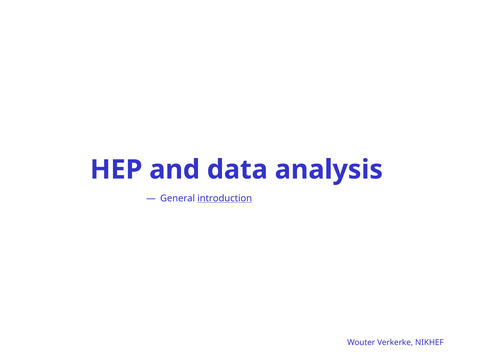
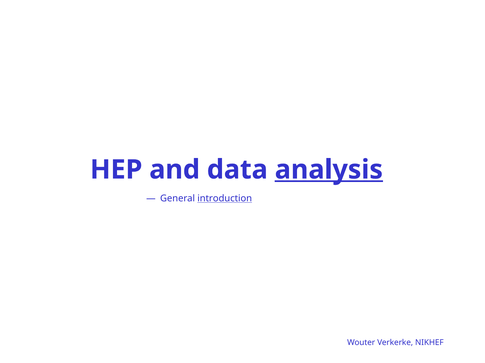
analysis underline: none -> present (329, 170)
